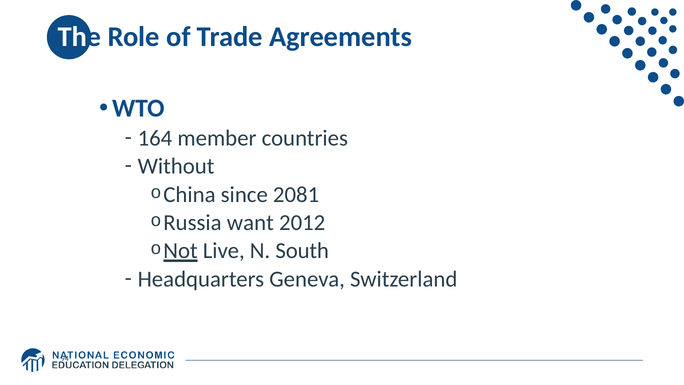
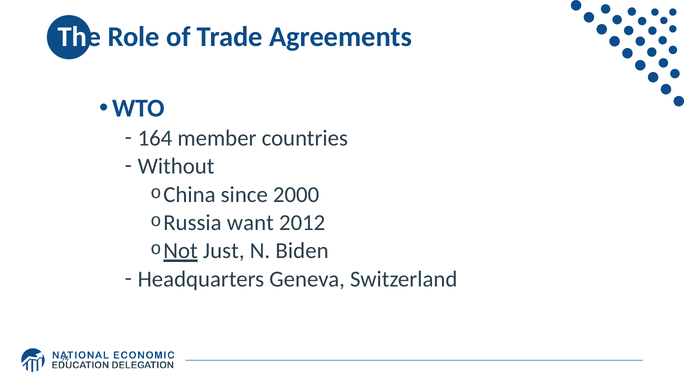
2081: 2081 -> 2000 (296, 194)
Live: Live -> Just (224, 251)
South: South -> Biden (302, 251)
